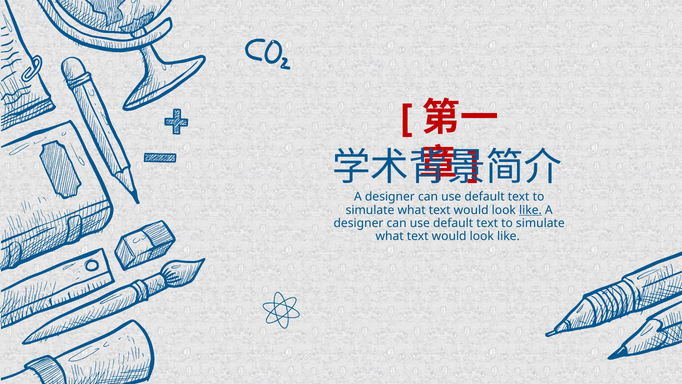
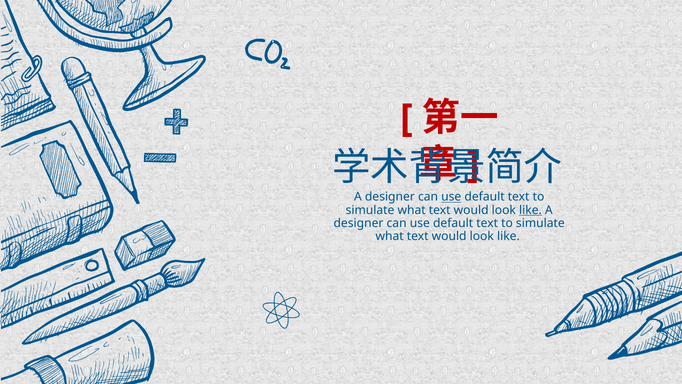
use underline: none -> present (451, 197)
